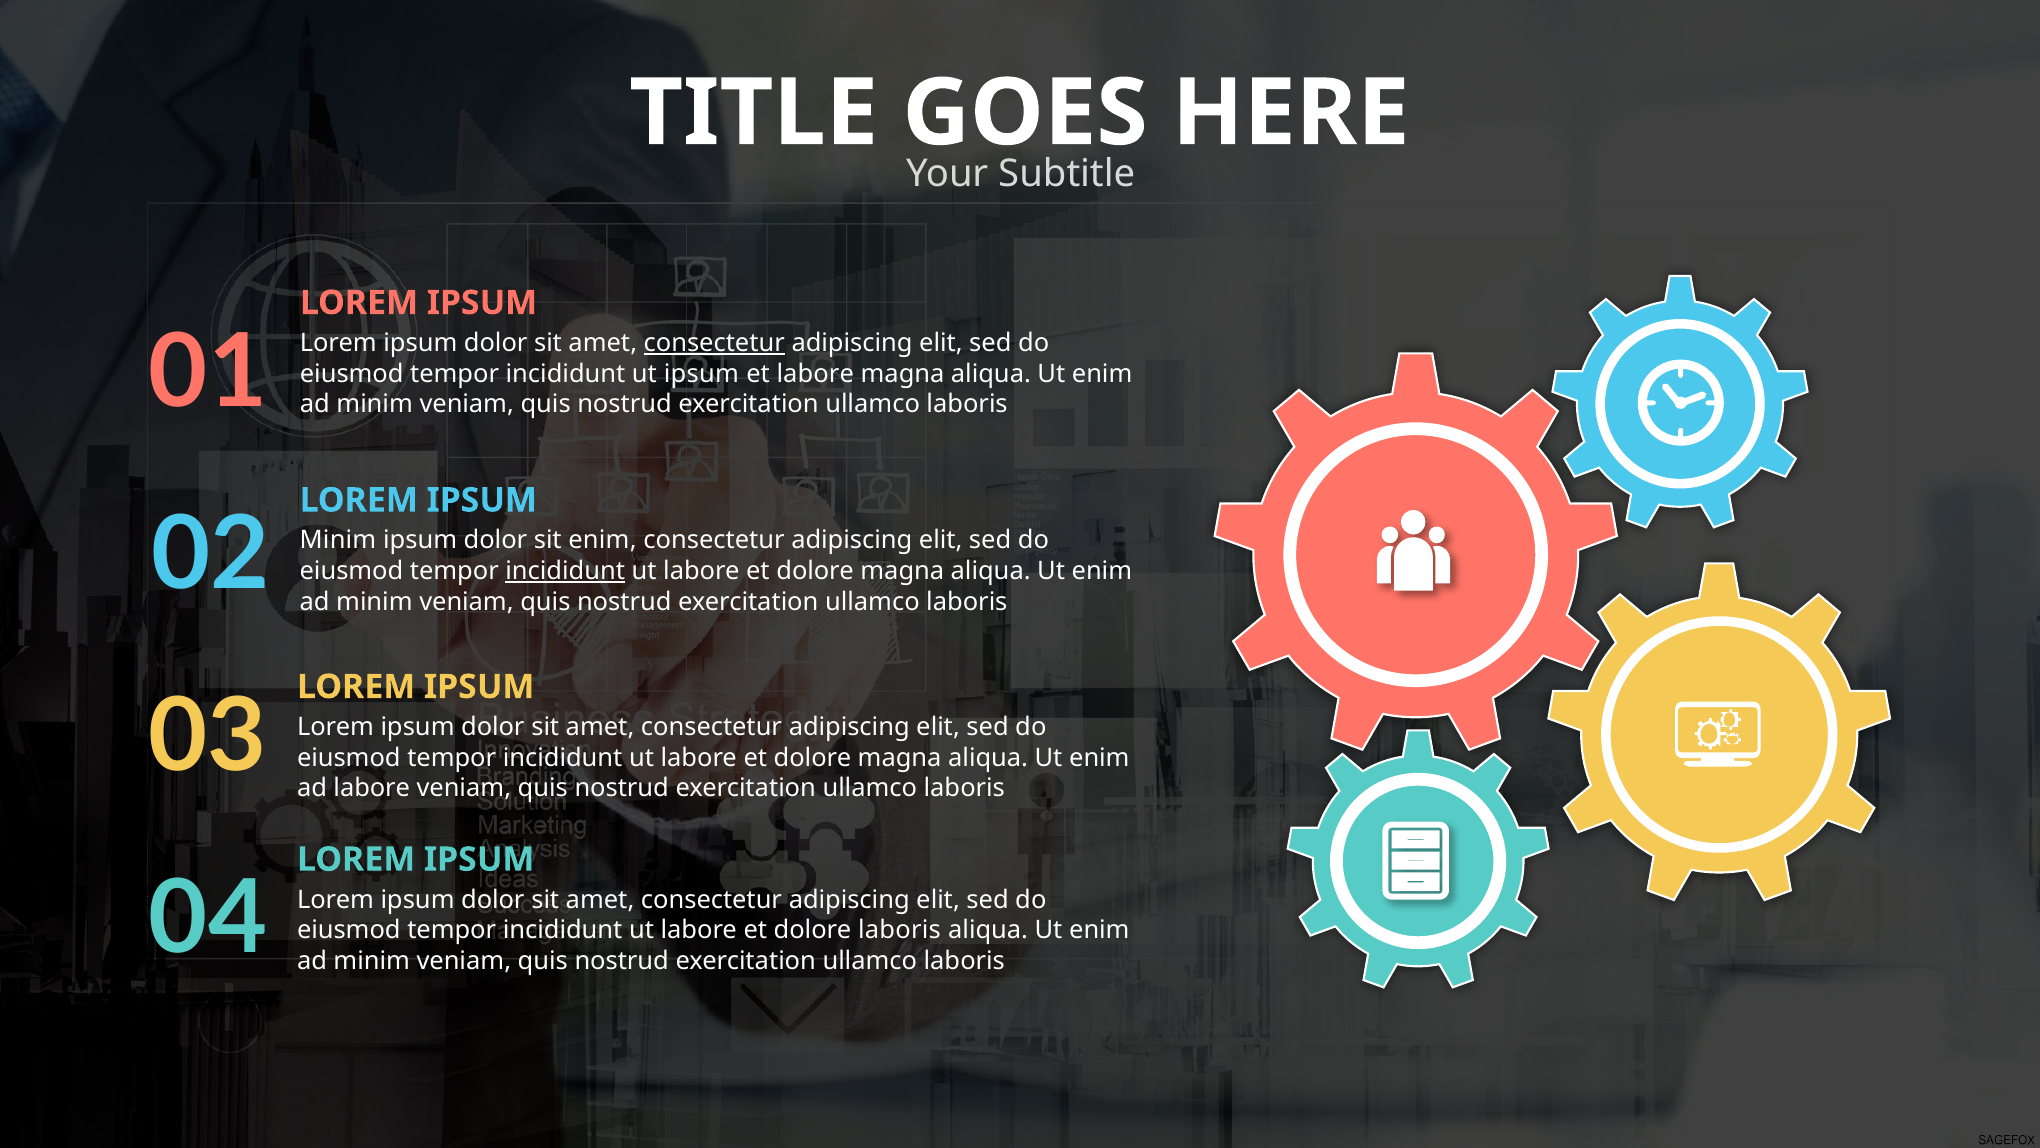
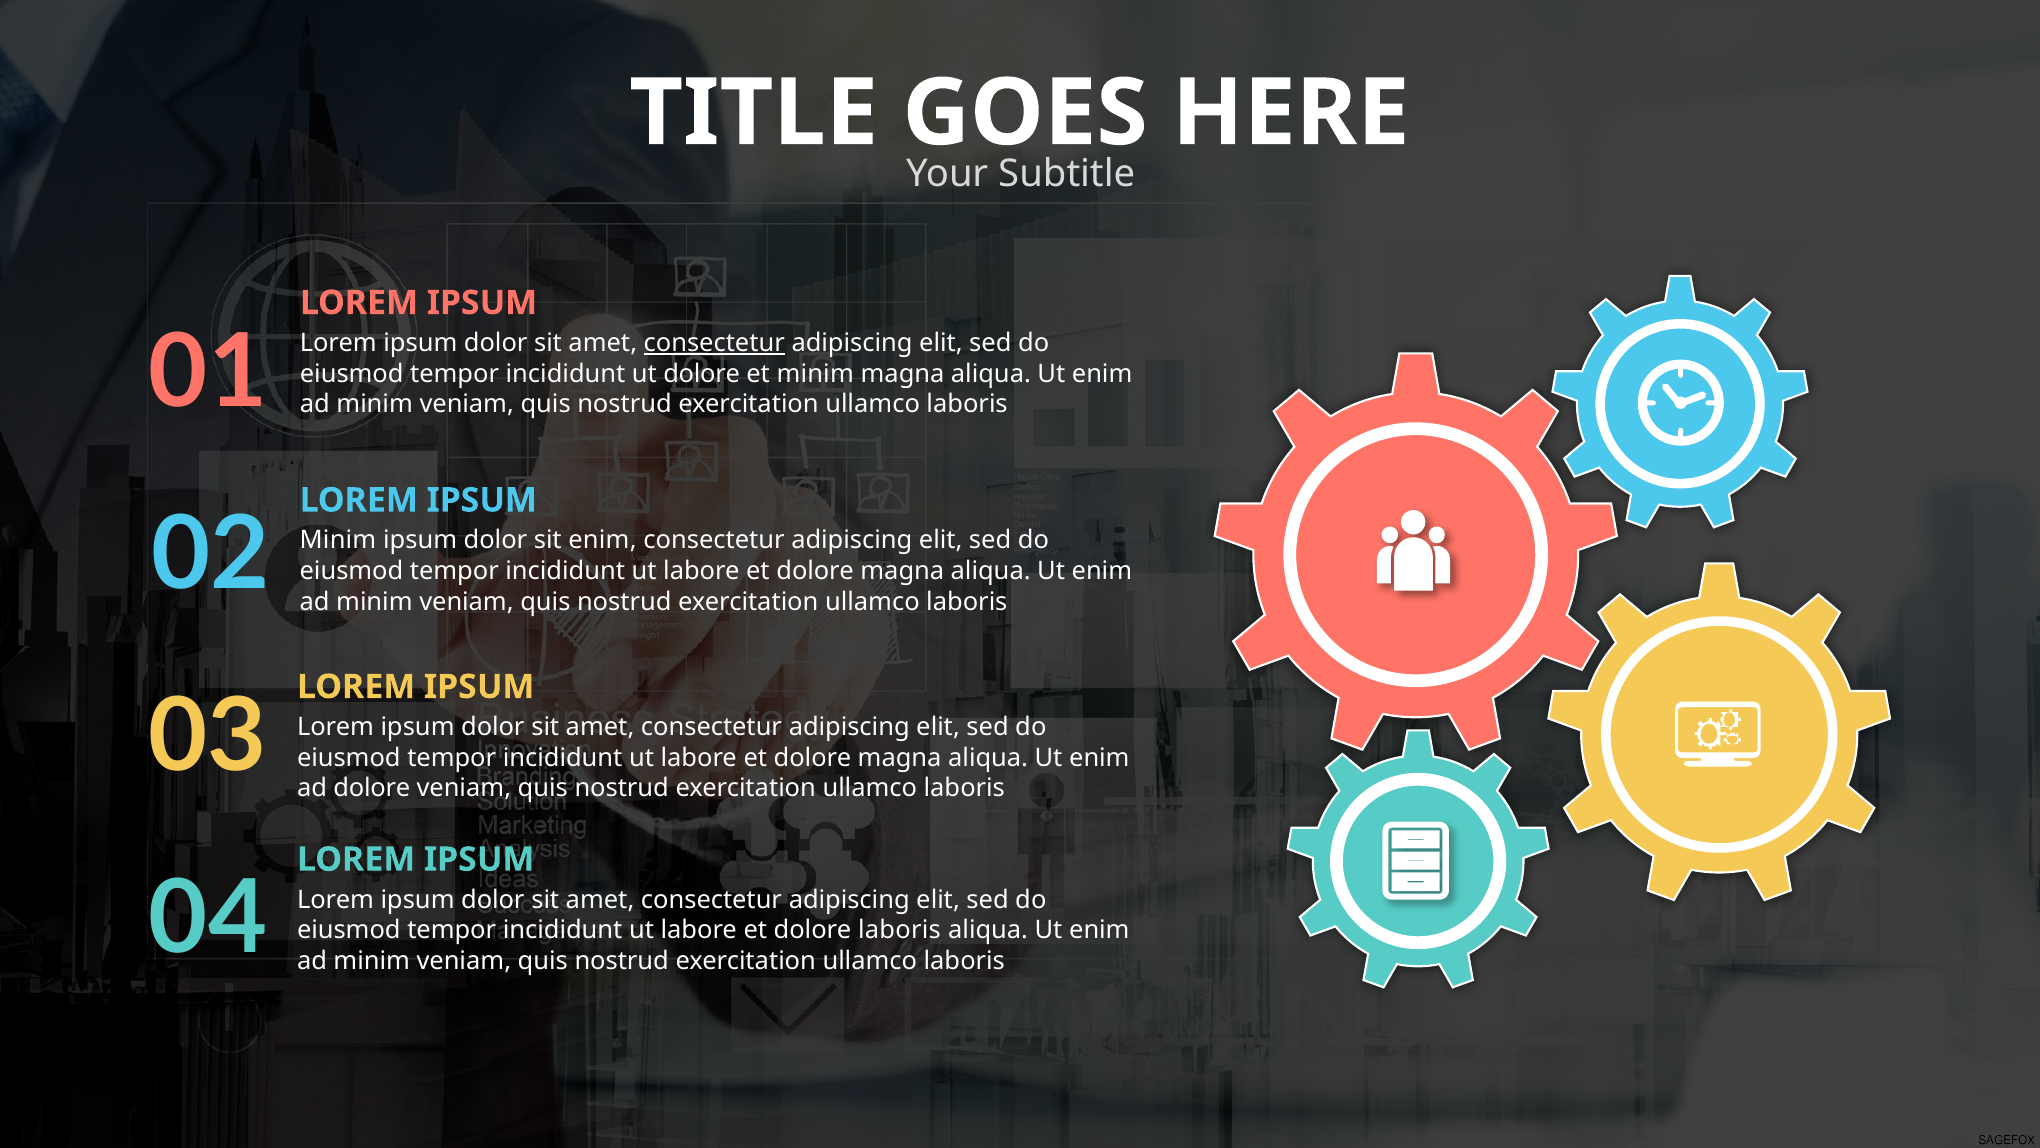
ut ipsum: ipsum -> dolore (702, 373)
et labore: labore -> minim (815, 373)
incididunt underline: present -> none (565, 571)
ad labore: labore -> dolore (372, 788)
